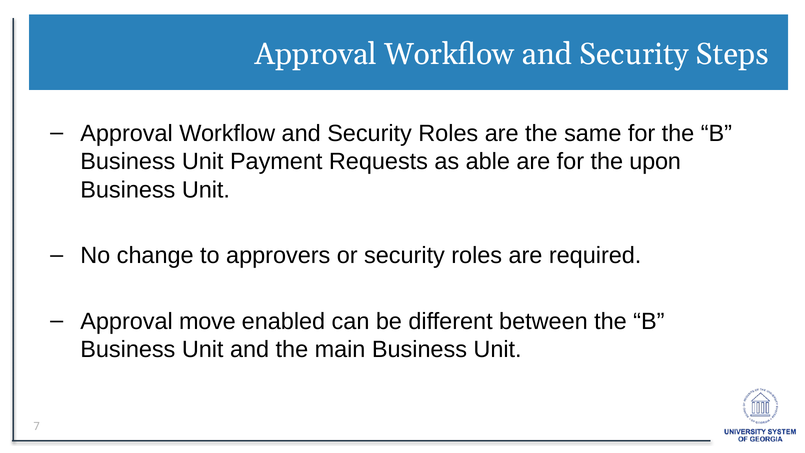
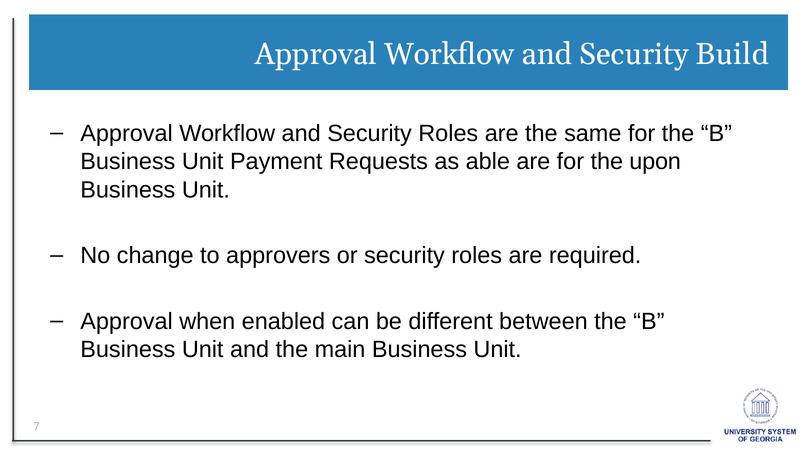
Steps: Steps -> Build (732, 54)
move: move -> when (207, 321)
